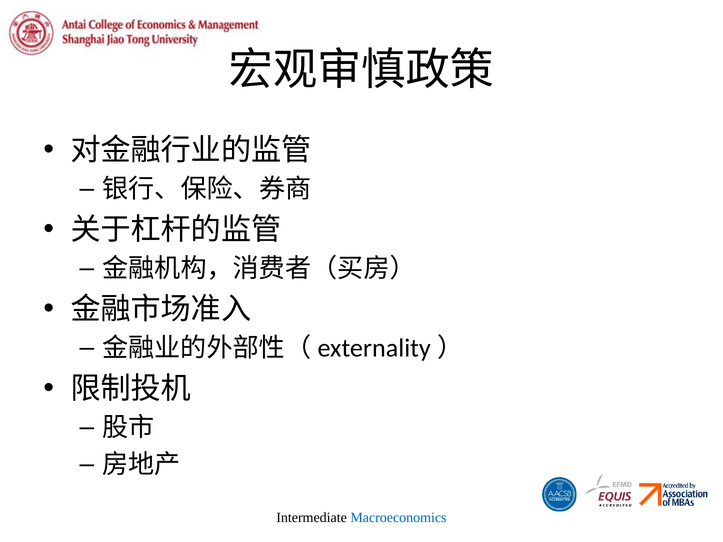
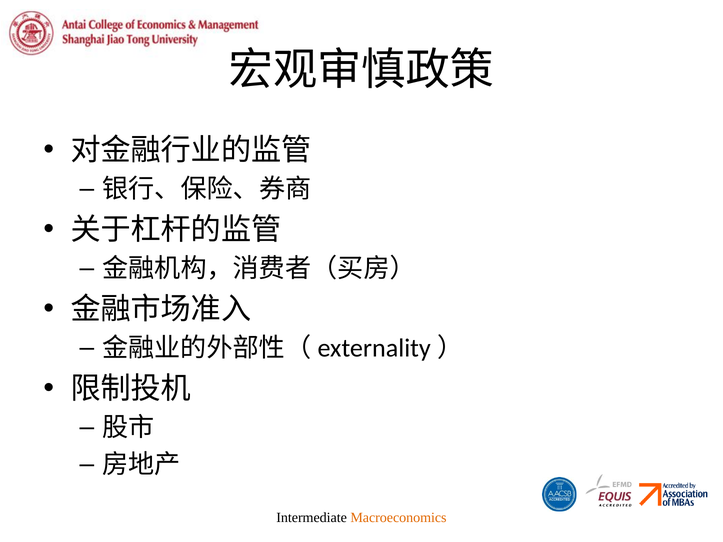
Macroeconomics colour: blue -> orange (398, 518)
